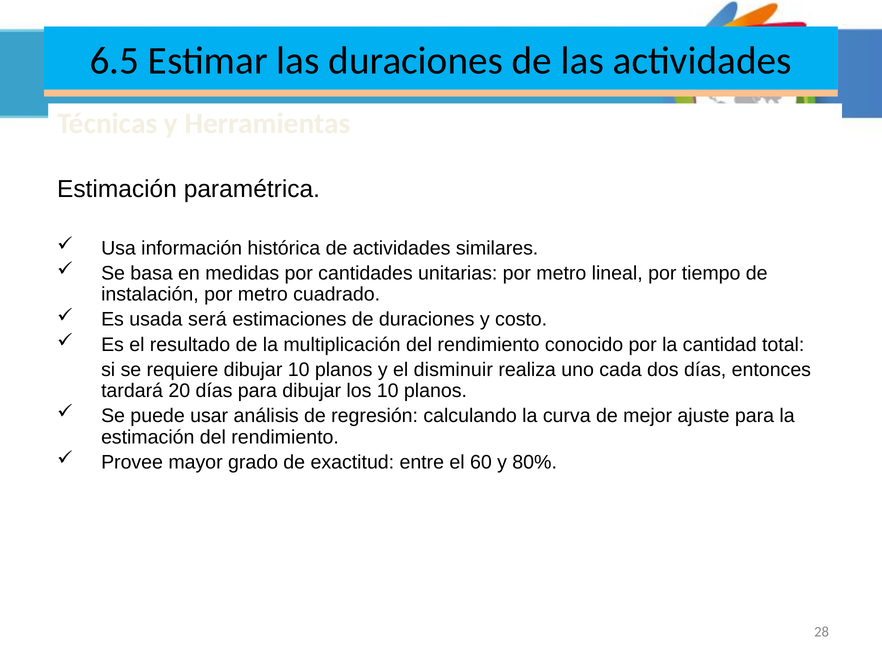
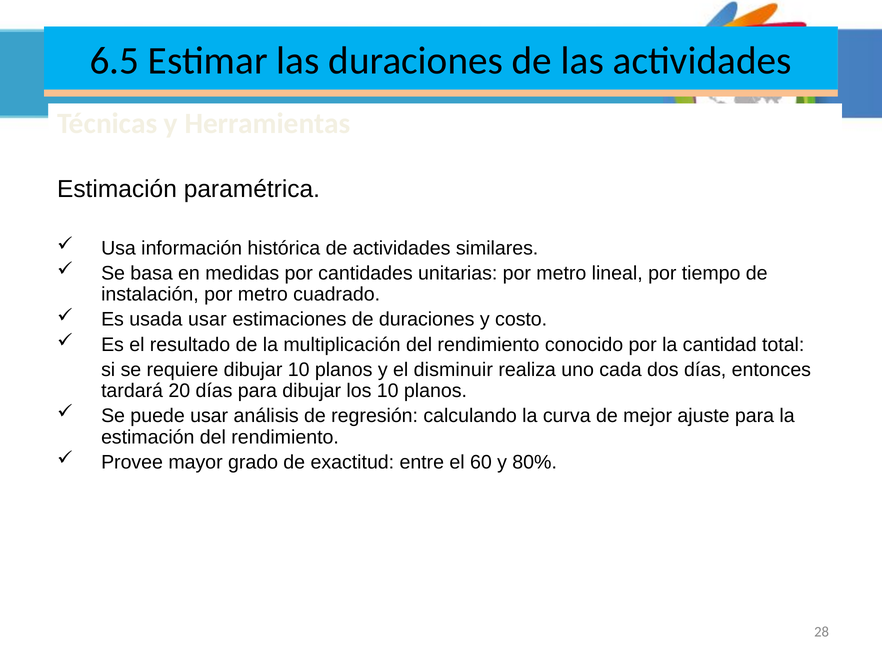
usada será: será -> usar (207, 319)
